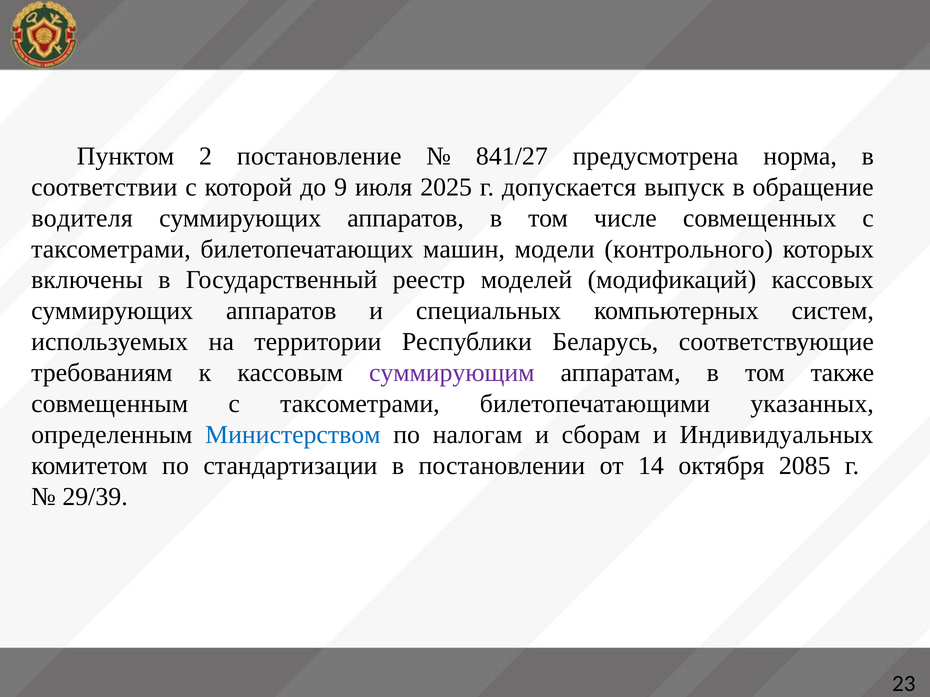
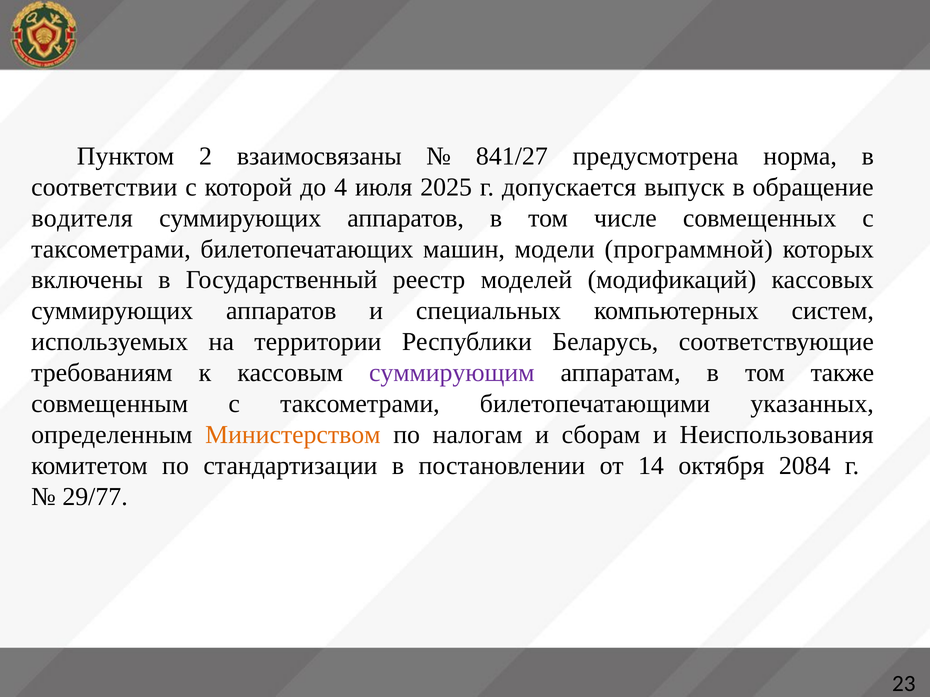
постановление: постановление -> взаимосвязаны (319, 156)
9: 9 -> 4 (341, 187)
контрольного: контрольного -> программной (689, 249)
Министерством colour: blue -> orange (293, 435)
Индивидуальных: Индивидуальных -> Неиспользования (777, 435)
2085: 2085 -> 2084 (805, 466)
29/39: 29/39 -> 29/77 (95, 497)
